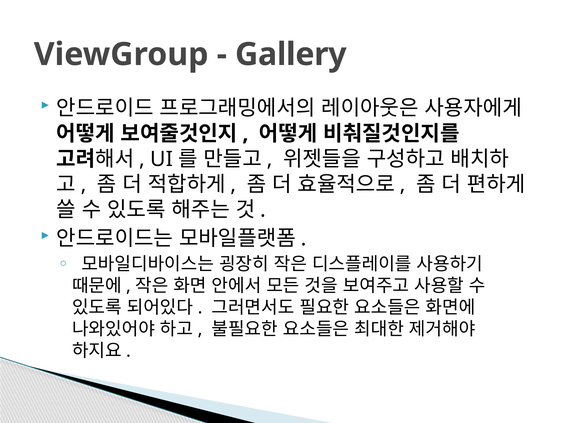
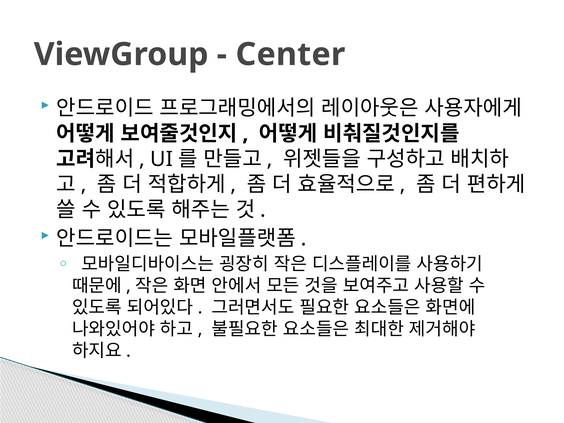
Gallery: Gallery -> Center (290, 54)
